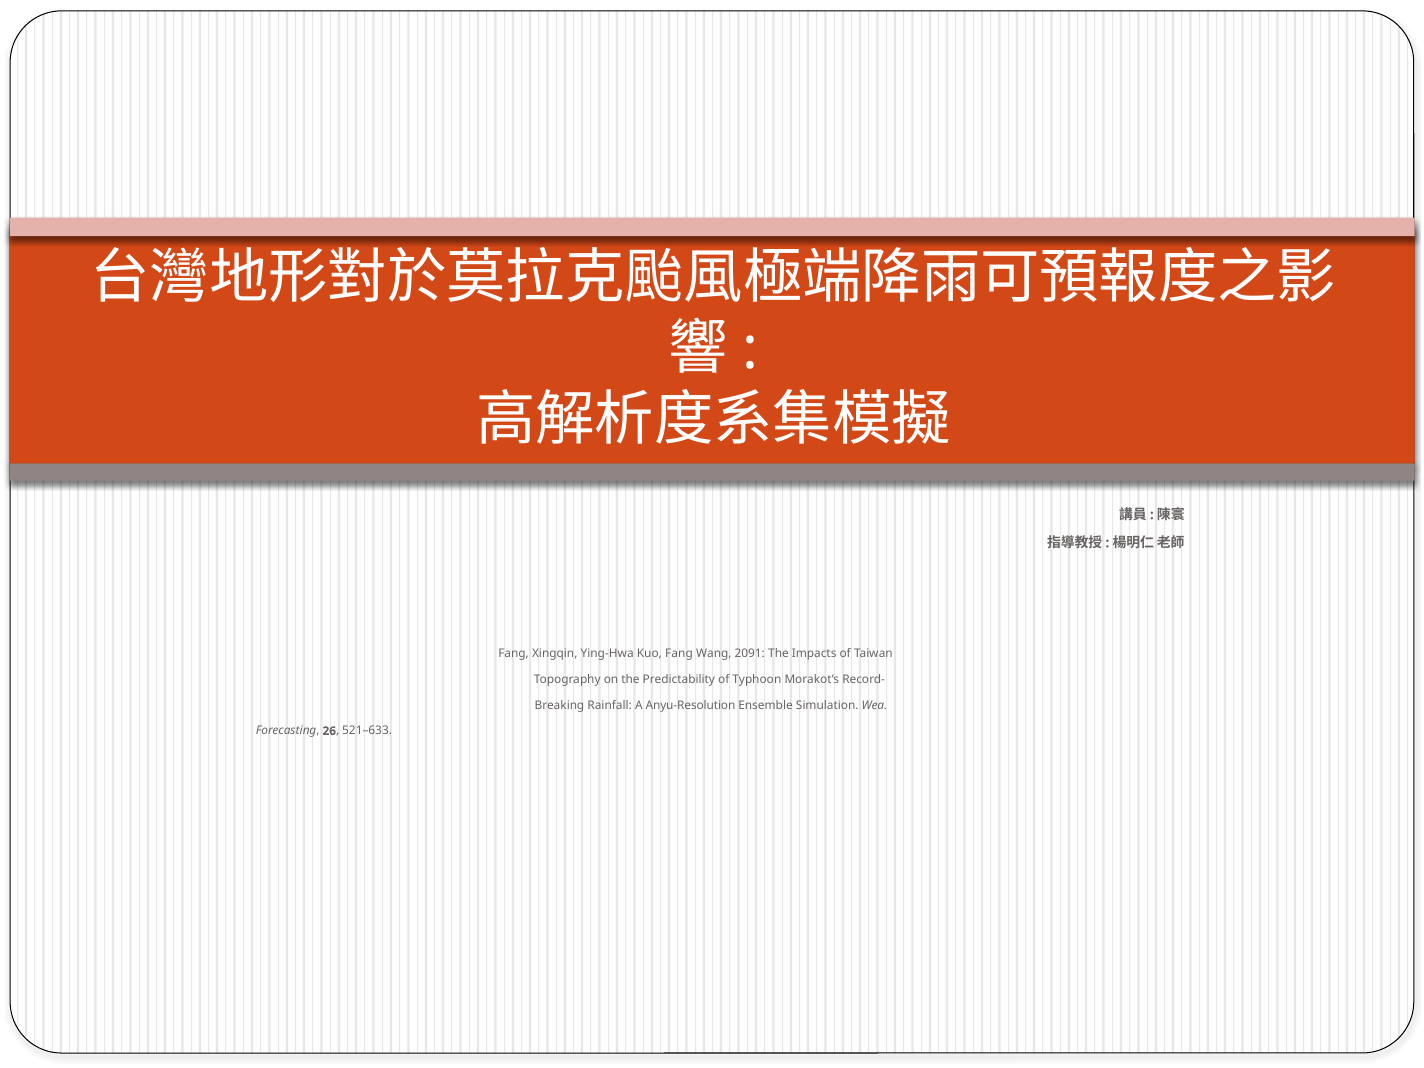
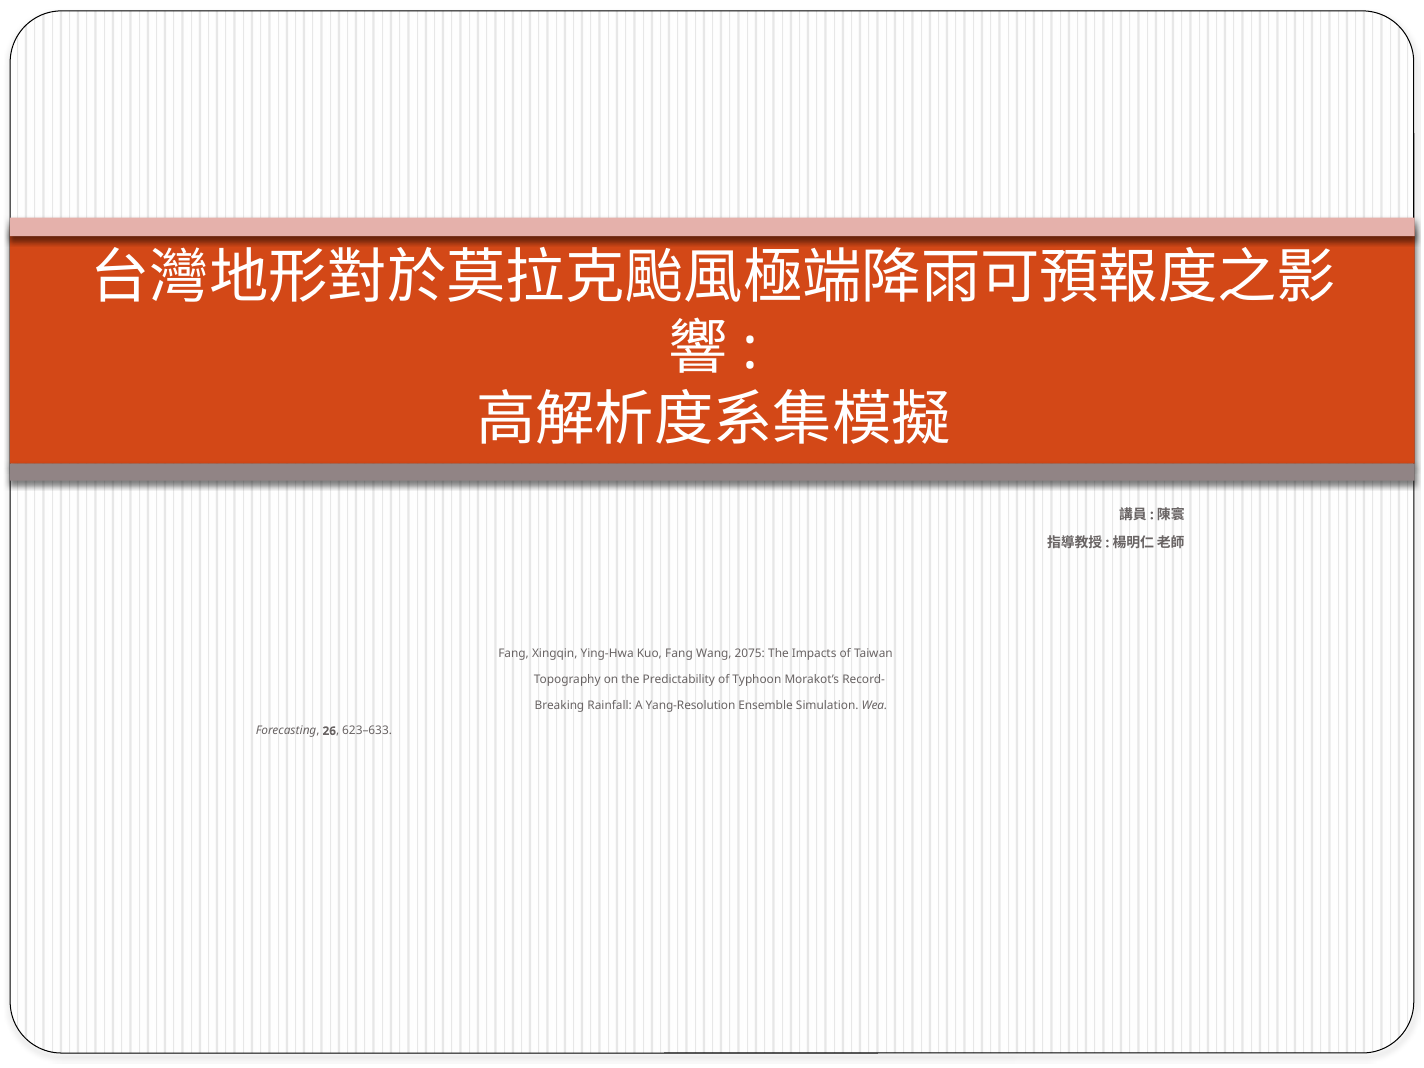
2091: 2091 -> 2075 (750, 654)
Anyu-Resolution: Anyu-Resolution -> Yang-Resolution (690, 705)
521–633: 521–633 -> 623–633 (367, 731)
